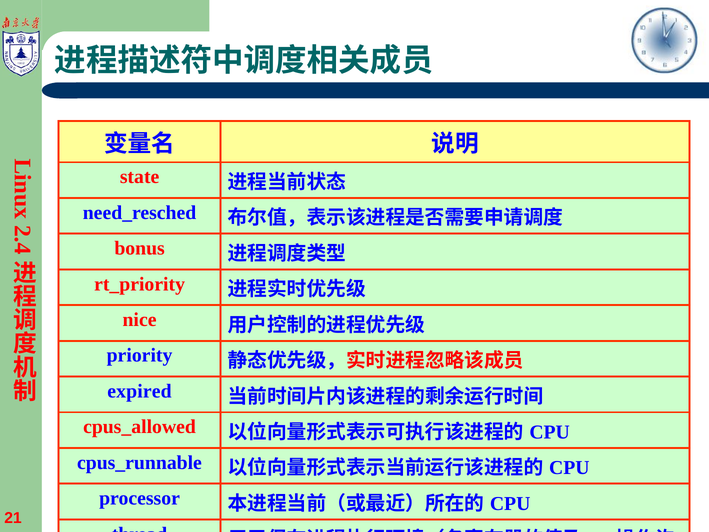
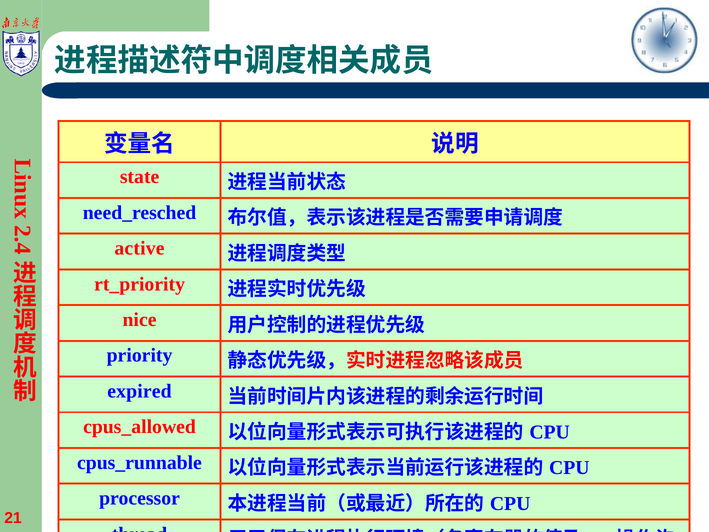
bonus: bonus -> active (139, 248)
